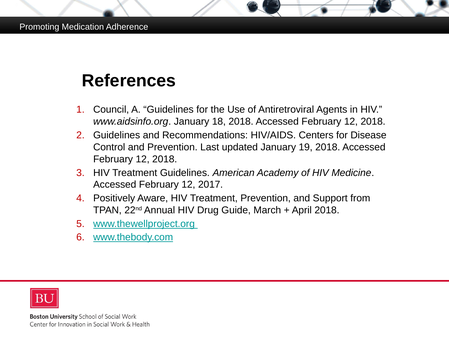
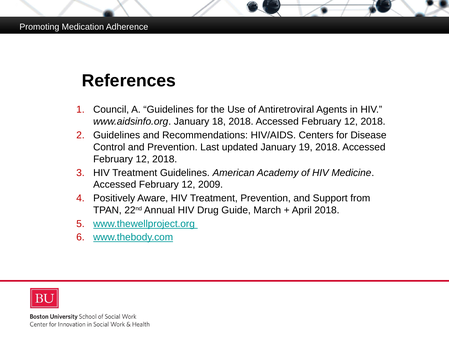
2017: 2017 -> 2009 (211, 185)
